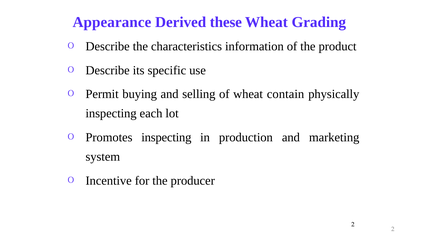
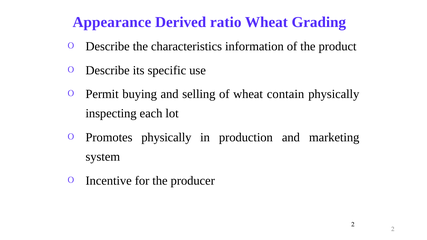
these: these -> ratio (226, 22)
Promotes inspecting: inspecting -> physically (166, 138)
